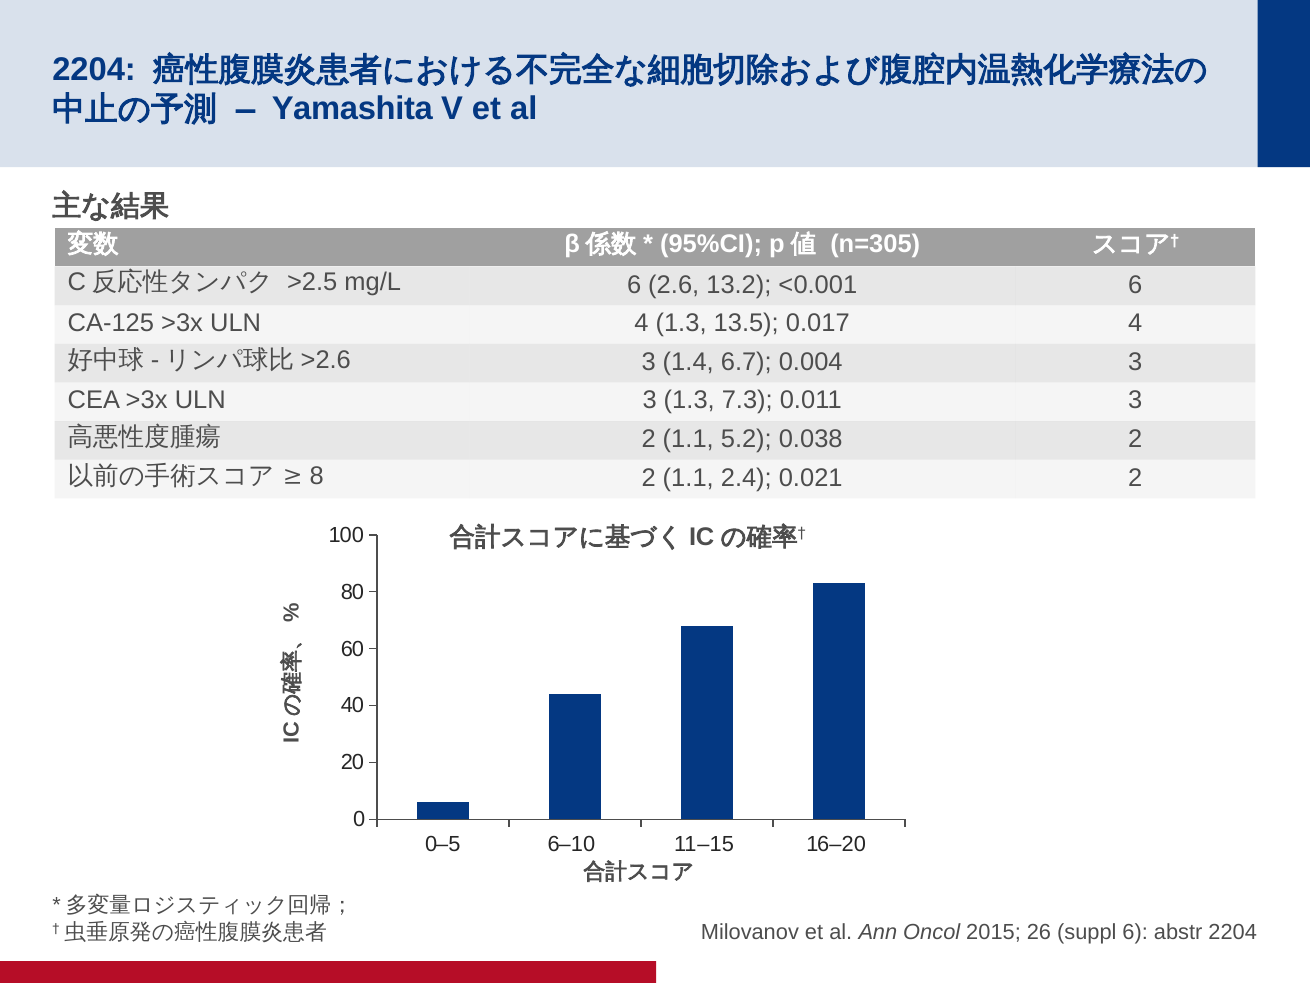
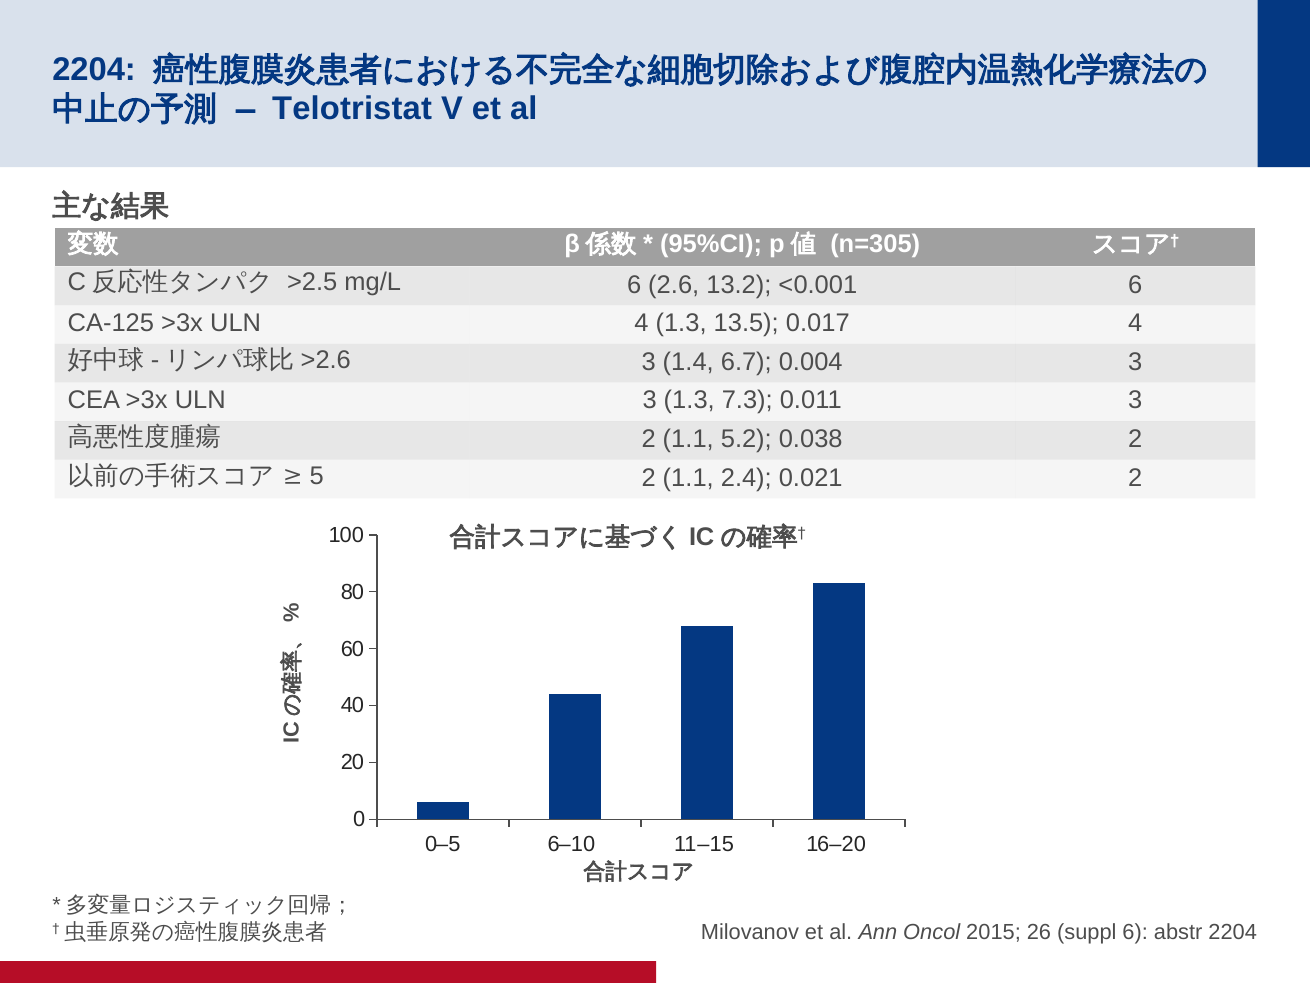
Yamashita: Yamashita -> Telotristat (352, 109)
8: 8 -> 5 (317, 475)
